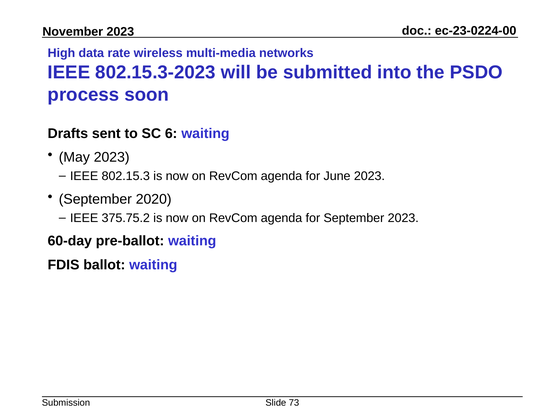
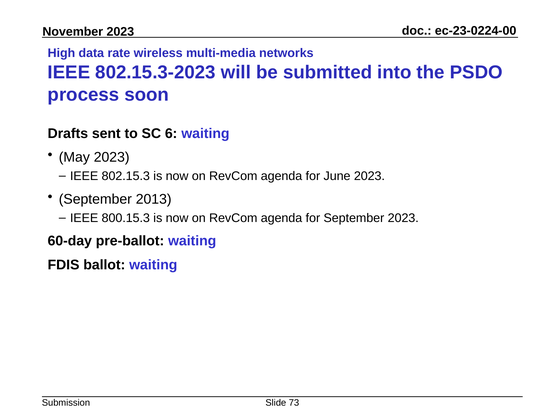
2020: 2020 -> 2013 (154, 199)
375.75.2: 375.75.2 -> 800.15.3 (126, 218)
